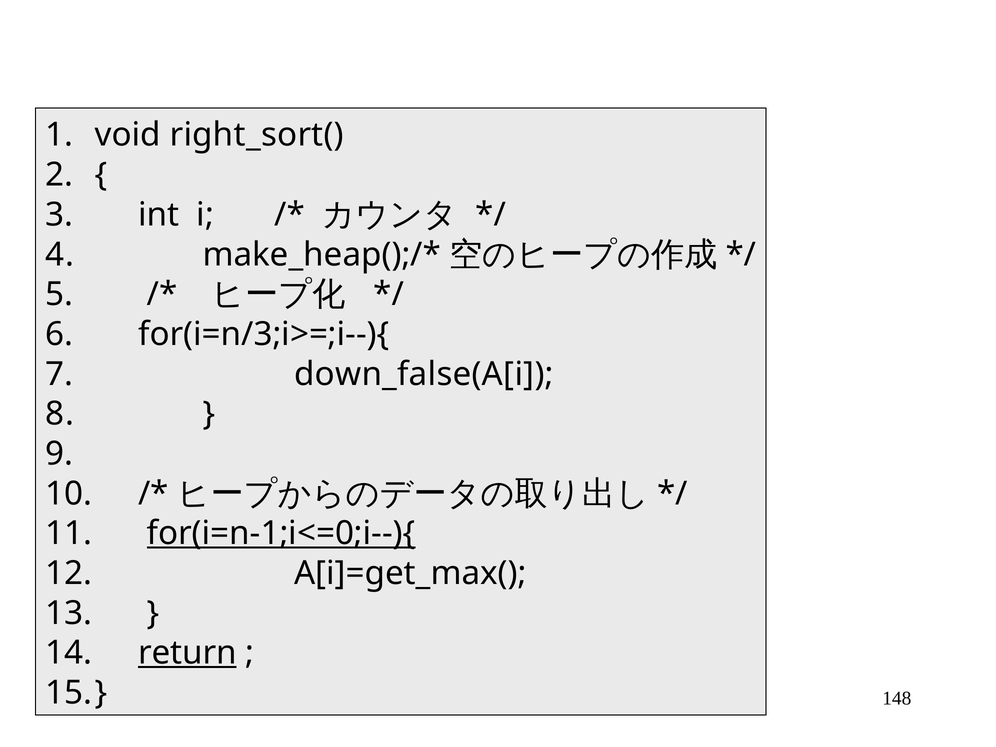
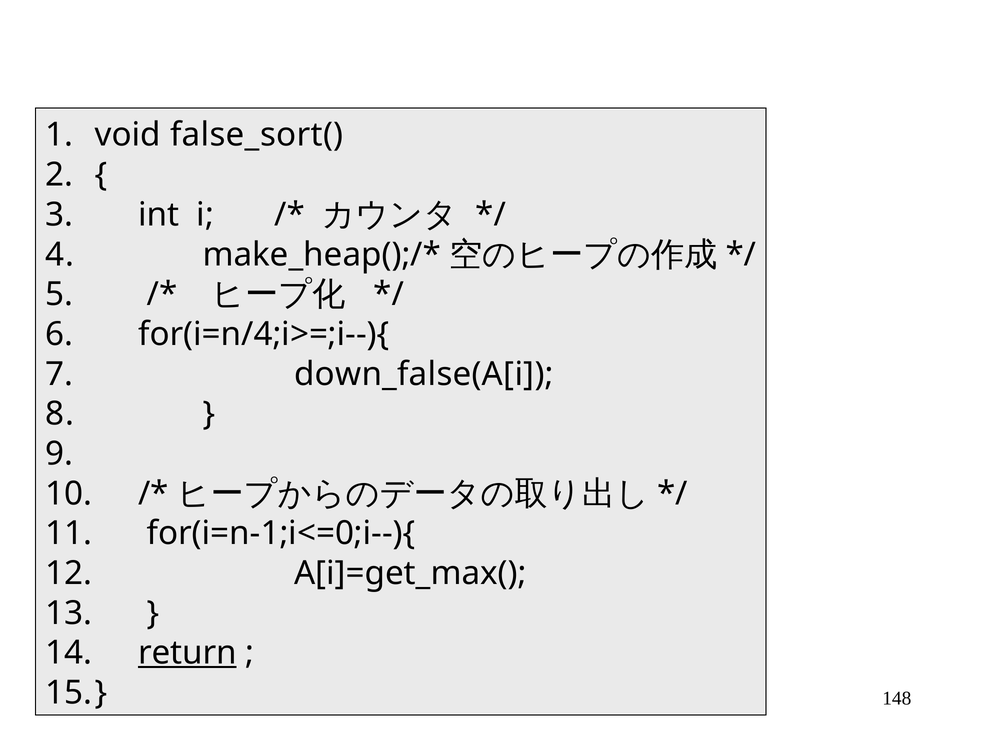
right_sort(: right_sort( -> false_sort( (257, 135)
for(i=n/3;i>=;i--){: for(i=n/3;i>=;i--){ -> for(i=n/4;i>=;i--){ (264, 334)
for(i=n-1;i<=0;i--){ underline: present -> none (281, 533)
